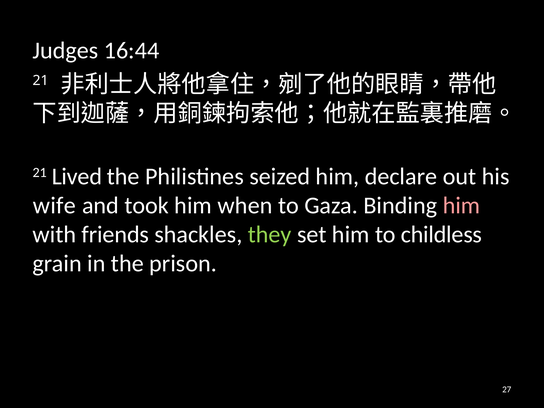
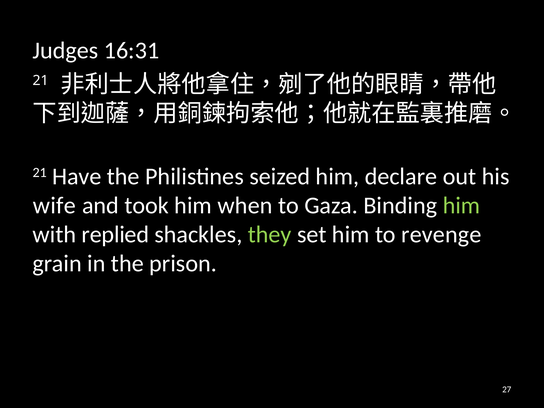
16:44: 16:44 -> 16:31 (132, 51)
Lived: Lived -> Have (77, 176)
him colour: pink -> light green (461, 205)
friends: friends -> replied (115, 234)
childless: childless -> revenge (441, 234)
